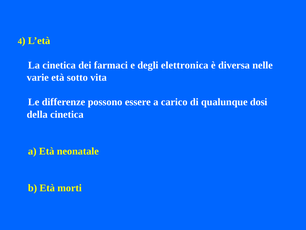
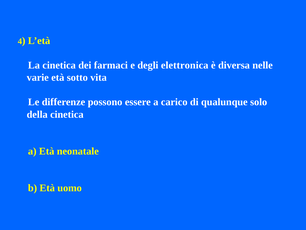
dosi: dosi -> solo (259, 102)
morti: morti -> uomo (70, 188)
